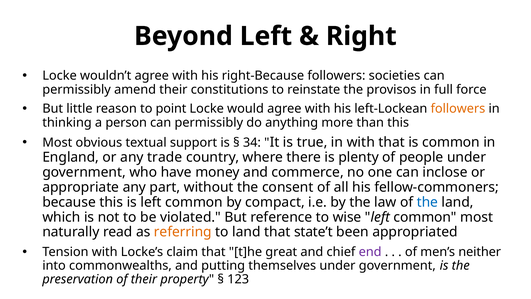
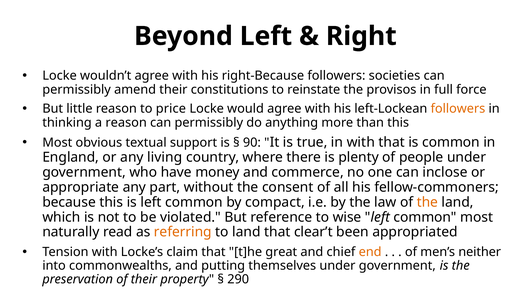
point: point -> price (171, 109)
a person: person -> reason (126, 122)
34: 34 -> 90 (252, 143)
trade: trade -> living (165, 157)
the colour: blue -> orange (427, 202)
state’t: state’t -> clear’t (313, 232)
end colour: purple -> orange (370, 252)
123: 123 -> 290 (238, 279)
